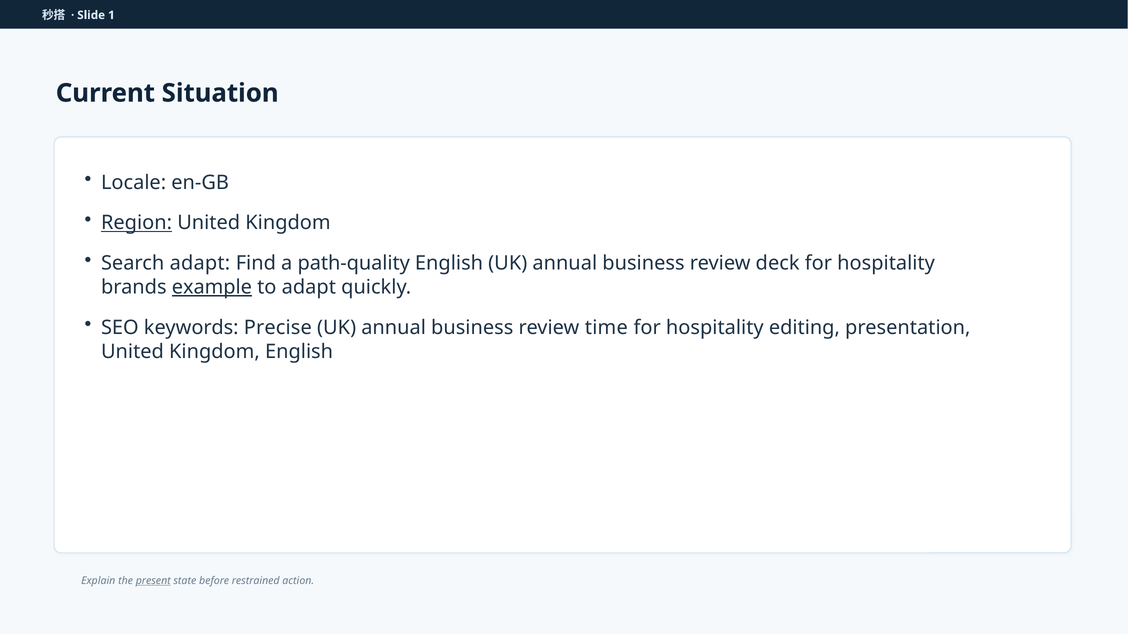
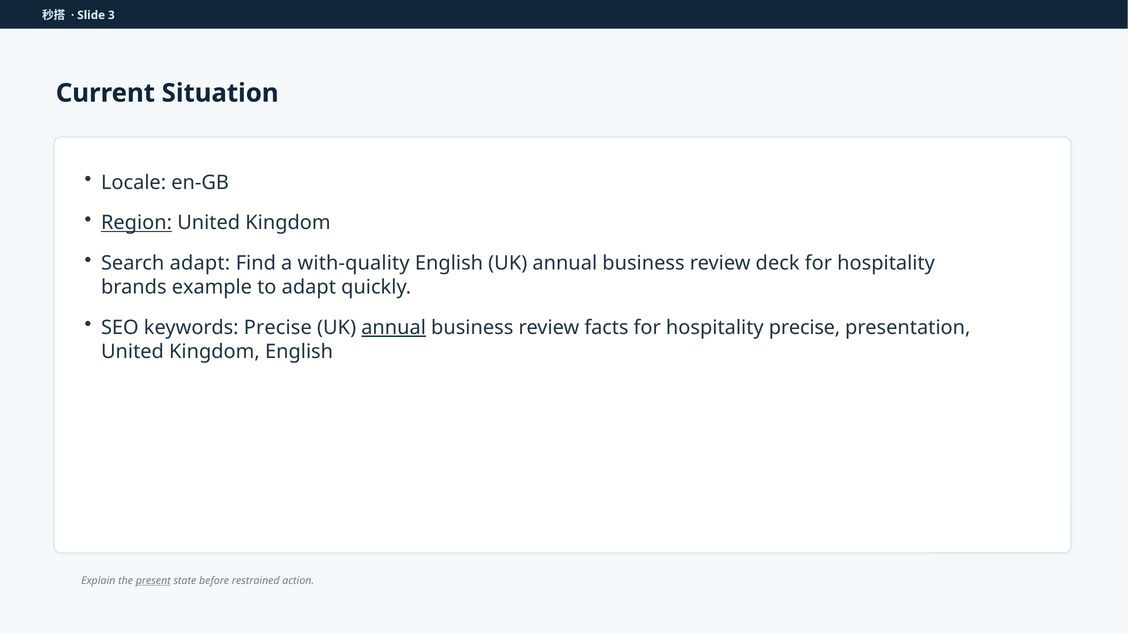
1: 1 -> 3 (111, 15)
path-quality: path-quality -> with-quality (354, 263)
example underline: present -> none (212, 287)
annual underline: none -> present (394, 328)
time: time -> facts (606, 328)
hospitality editing: editing -> precise (804, 328)
